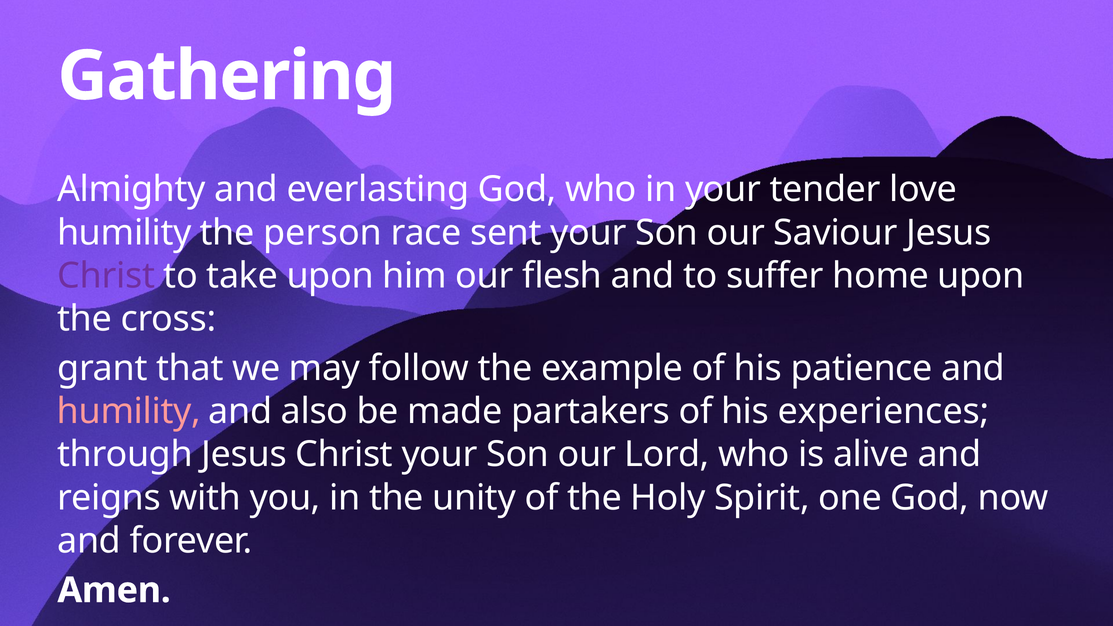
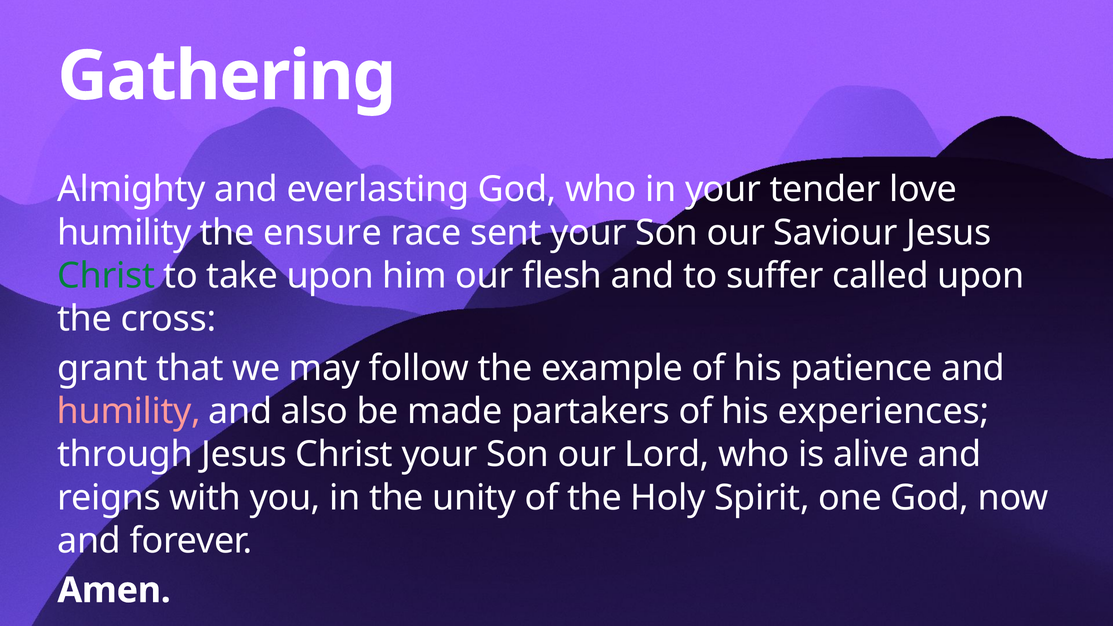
person: person -> ensure (322, 233)
Christ colour: purple -> green (106, 276)
home: home -> called (881, 276)
